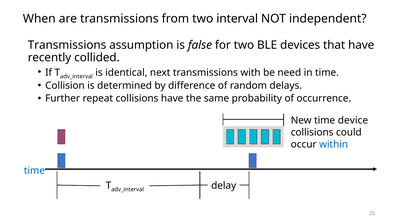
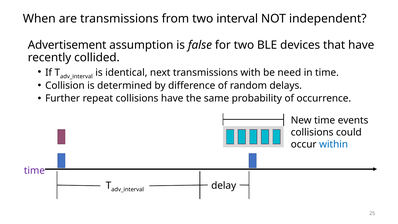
Transmissions: Transmissions -> Advertisement (67, 45)
device: device -> events (353, 120)
time colour: blue -> purple (34, 170)
